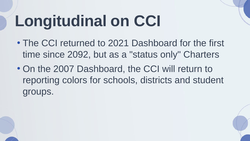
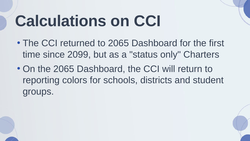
Longitudinal: Longitudinal -> Calculations (61, 21)
to 2021: 2021 -> 2065 (118, 43)
2092: 2092 -> 2099 (79, 54)
the 2007: 2007 -> 2065 (64, 69)
